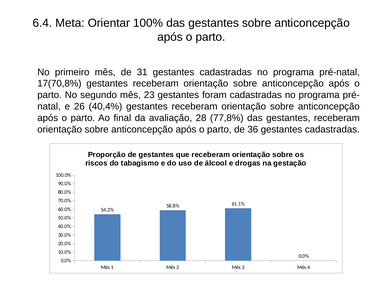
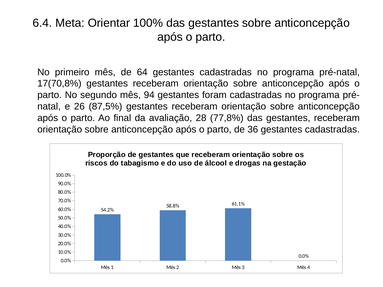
31: 31 -> 64 (142, 72)
23: 23 -> 94 (149, 95)
40,4%: 40,4% -> 87,5% (105, 107)
